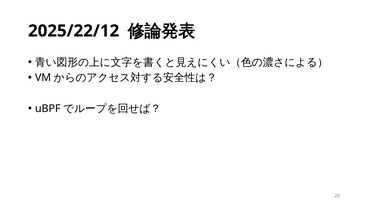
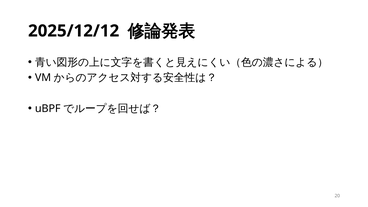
2025/22/12: 2025/22/12 -> 2025/12/12 (74, 31)
